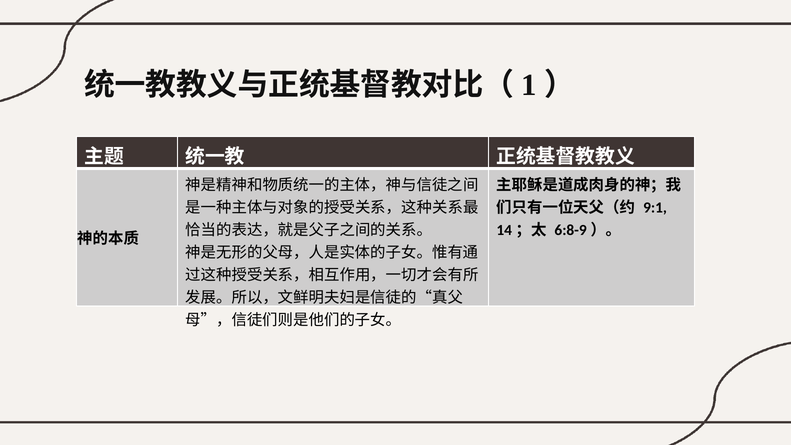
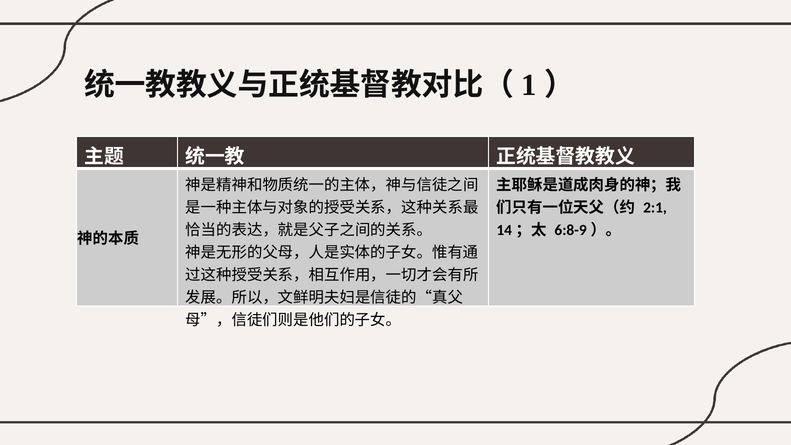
9:1: 9:1 -> 2:1 (655, 208)
